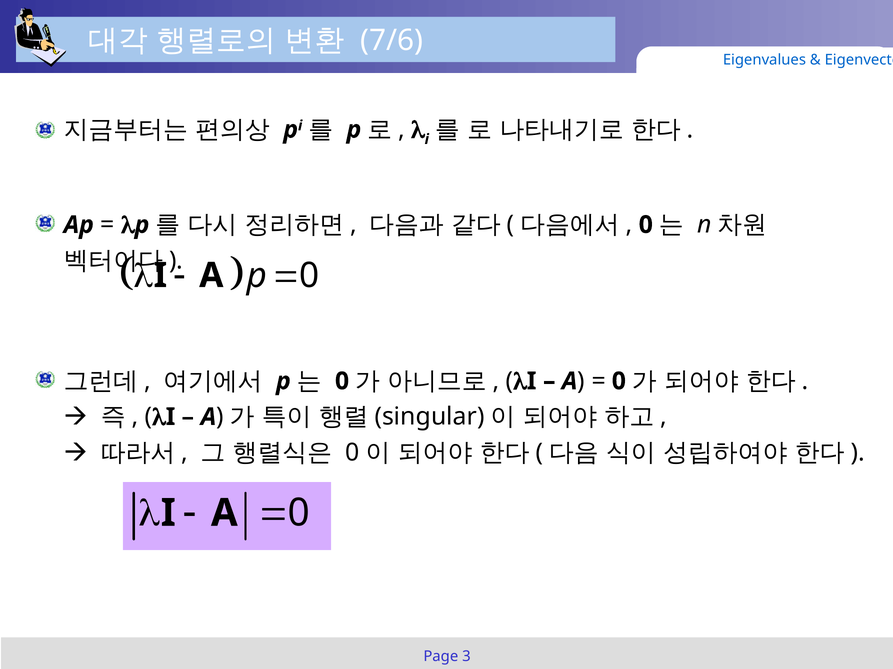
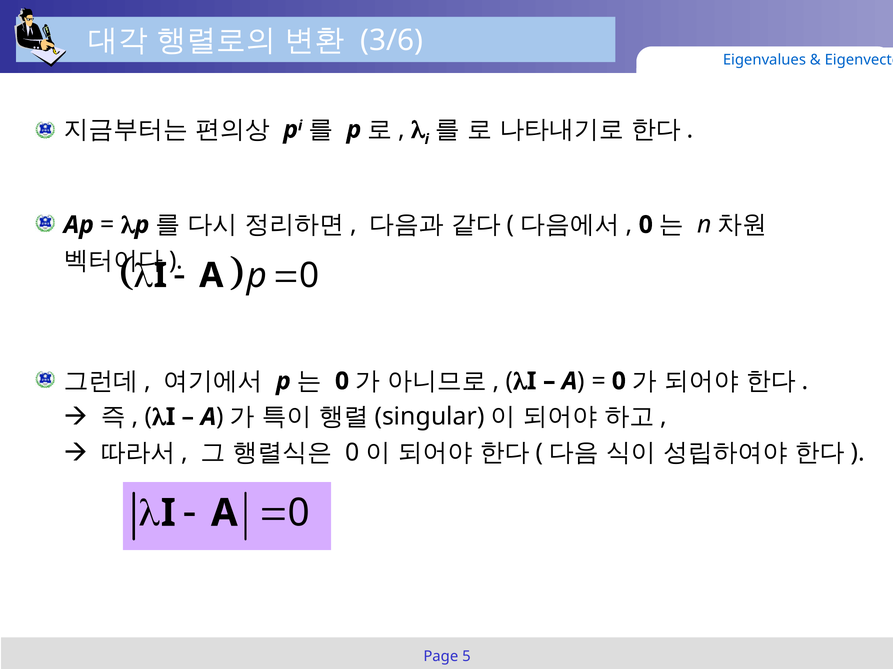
7/6: 7/6 -> 3/6 (392, 40)
3: 3 -> 5 (466, 657)
